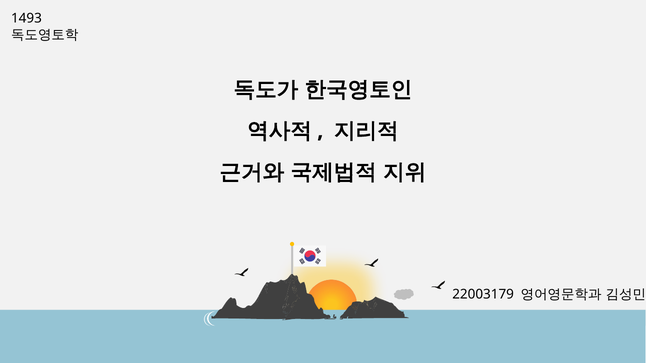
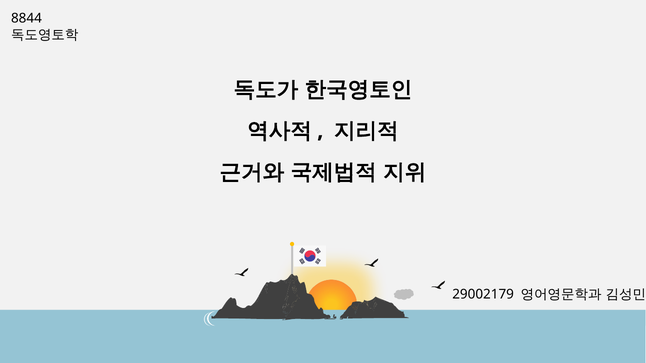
1493: 1493 -> 8844 (26, 19)
22003179: 22003179 -> 29002179 (483, 294)
